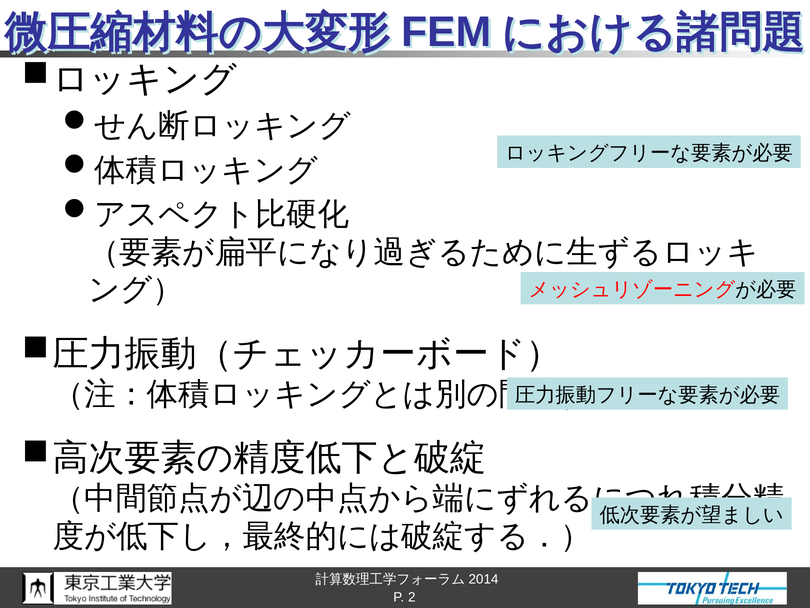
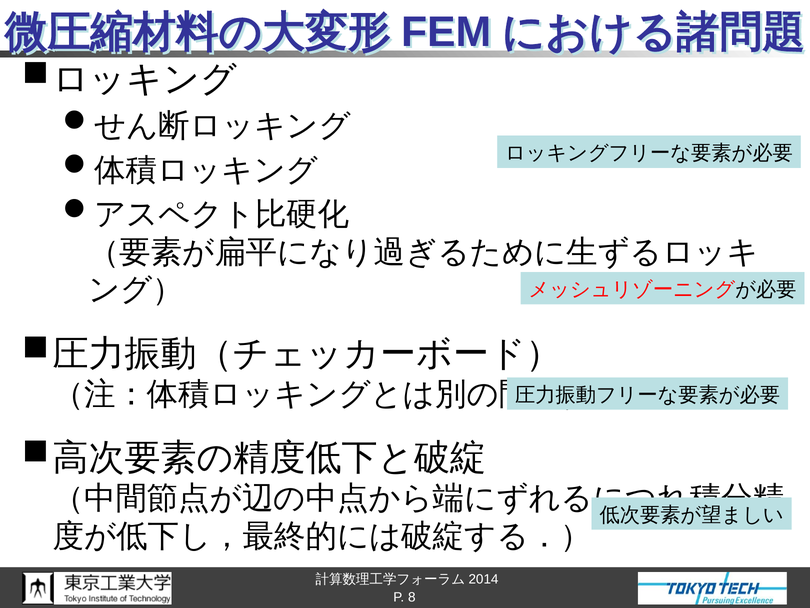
2: 2 -> 8 (412, 597)
